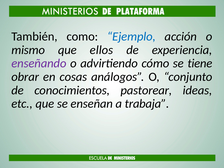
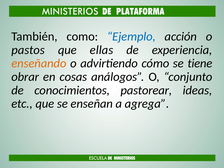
mismo: mismo -> pastos (28, 50)
ellos: ellos -> ellas (101, 50)
enseñando colour: purple -> orange (39, 63)
trabaja: trabaja -> agrega (147, 104)
